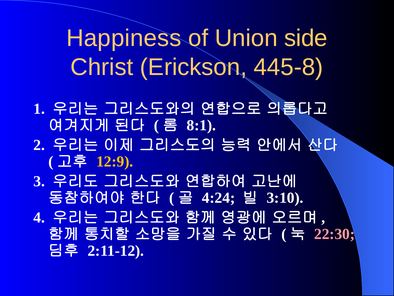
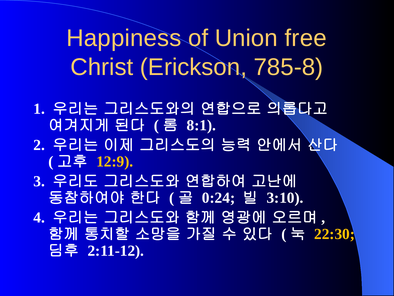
side: side -> free (306, 38)
445-8: 445-8 -> 785-8 (288, 67)
4:24: 4:24 -> 0:24 (219, 198)
22:30 colour: pink -> yellow (335, 234)
